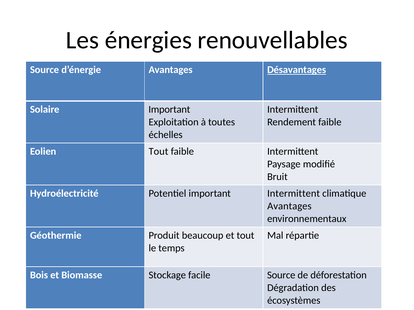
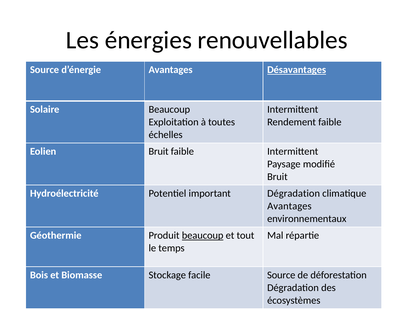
Solaire Important: Important -> Beaucoup (169, 110)
Eolien Tout: Tout -> Bruit (159, 152)
important Intermittent: Intermittent -> Dégradation (294, 194)
beaucoup underline: none -> present (203, 236)
